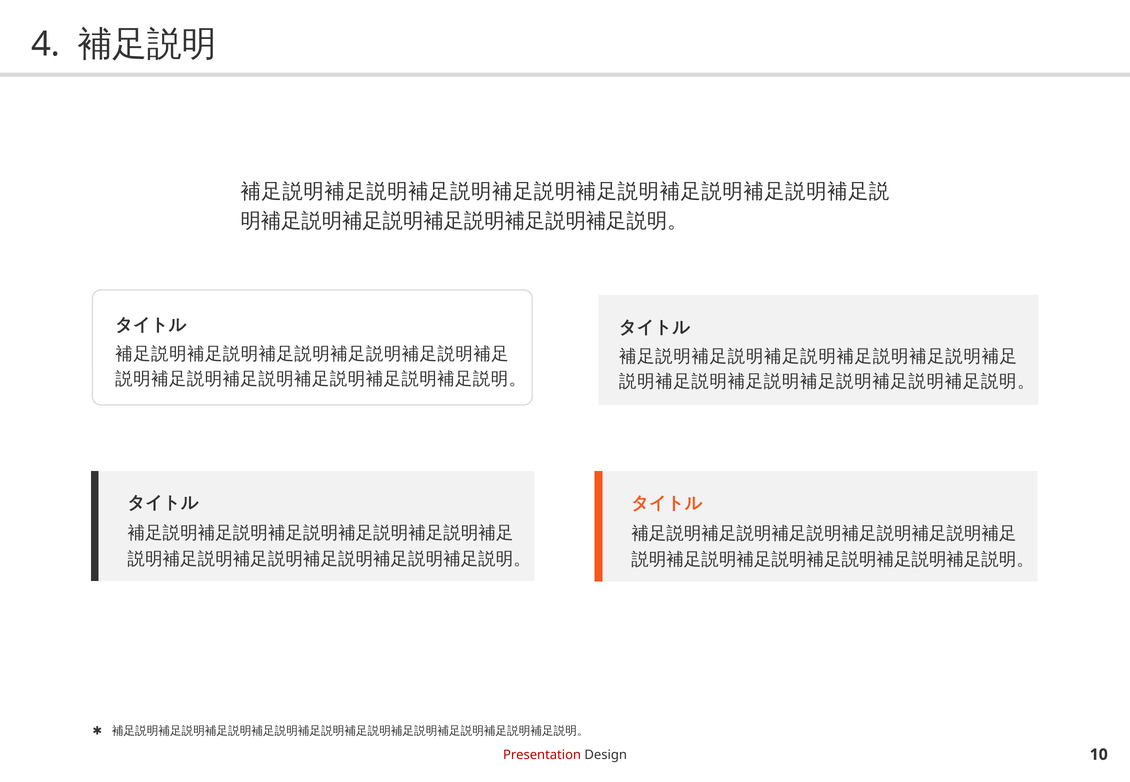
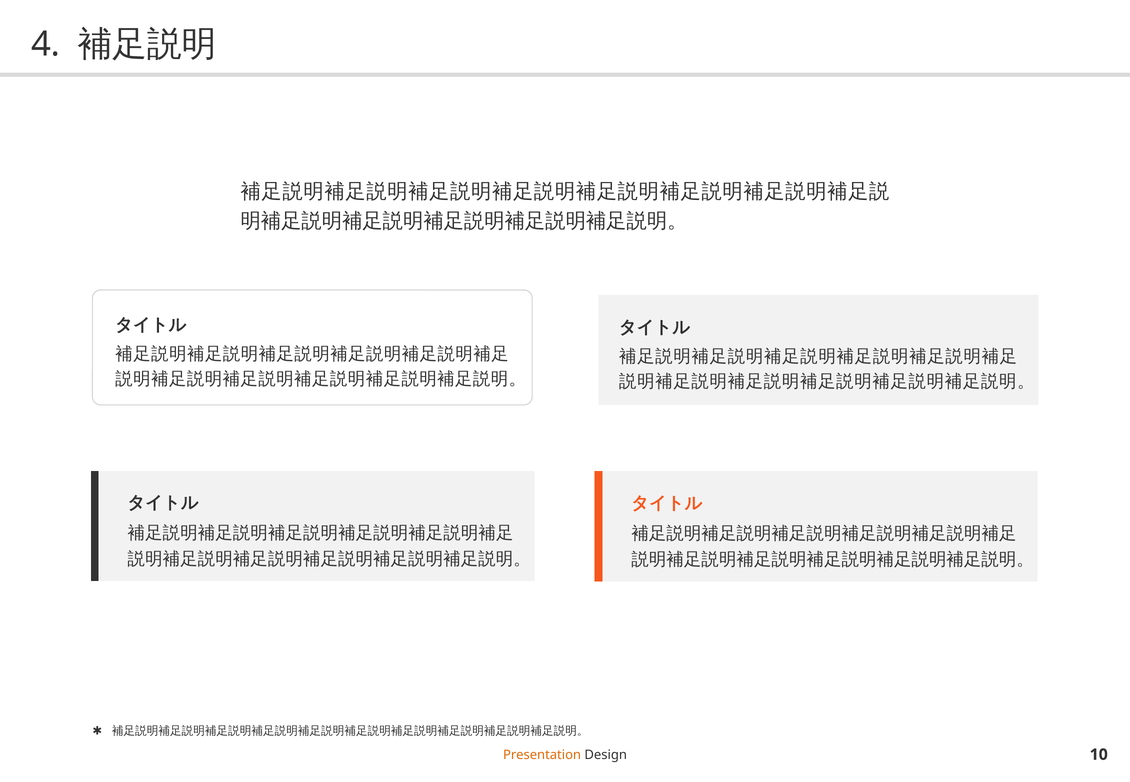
Presentation colour: red -> orange (542, 755)
